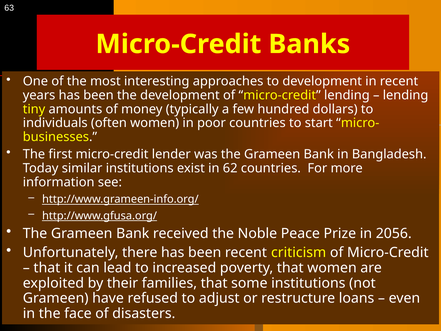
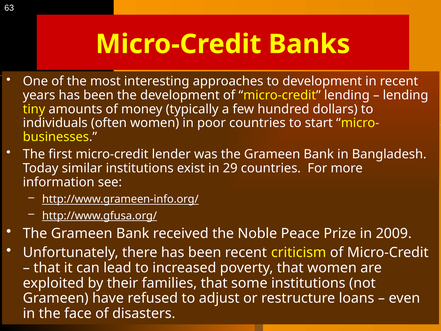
62: 62 -> 29 (230, 168)
2056: 2056 -> 2009 (394, 233)
